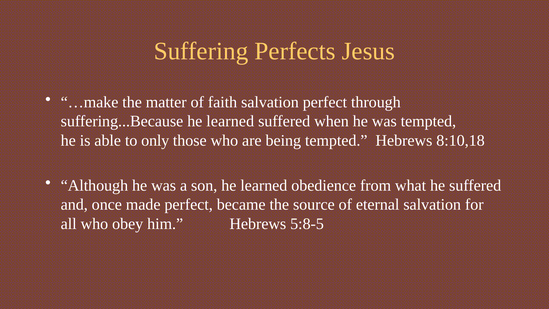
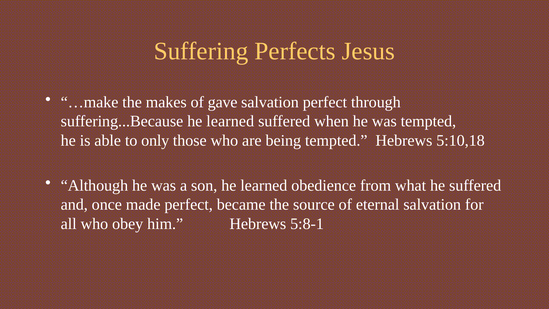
matter: matter -> makes (166, 102)
faith: faith -> gave (223, 102)
8:10,18: 8:10,18 -> 5:10,18 (461, 140)
5:8-5: 5:8-5 -> 5:8-1 (307, 224)
